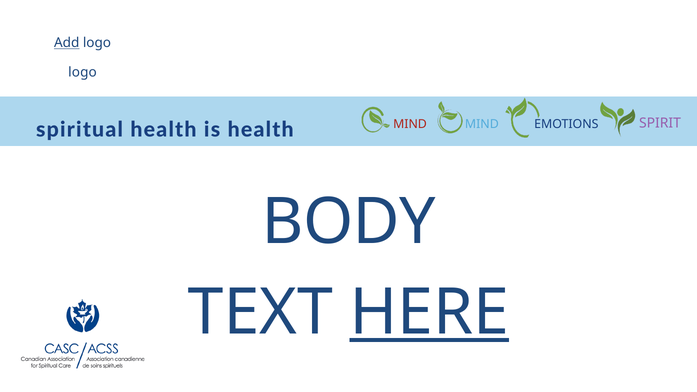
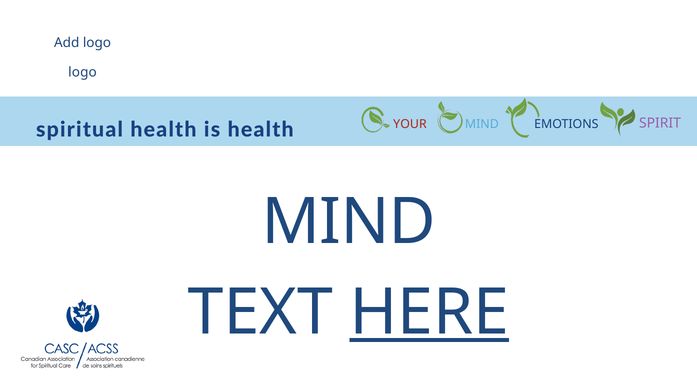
Add underline: present -> none (67, 43)
MIND: MIND -> YOUR (410, 124)
BODY: BODY -> MIND (349, 222)
